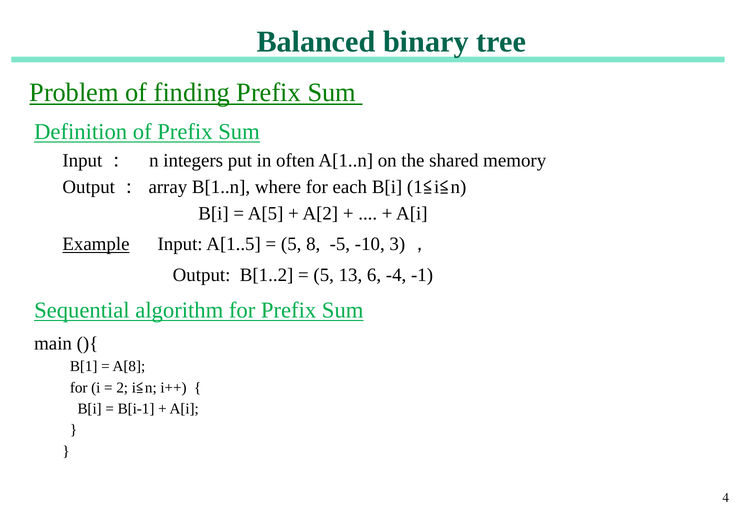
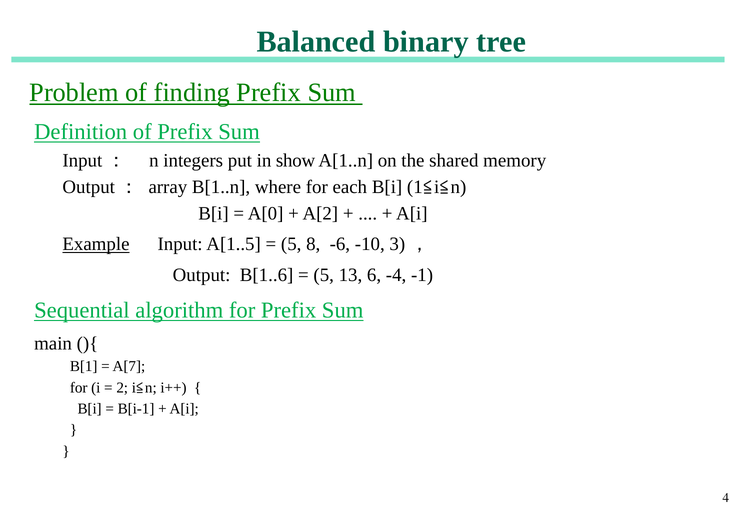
often: often -> show (296, 160)
A[5: A[5 -> A[0 (266, 213)
-5: -5 -> -6 (340, 244)
B[1..2: B[1..2 -> B[1..6 (267, 275)
A[8: A[8 -> A[7 (129, 366)
